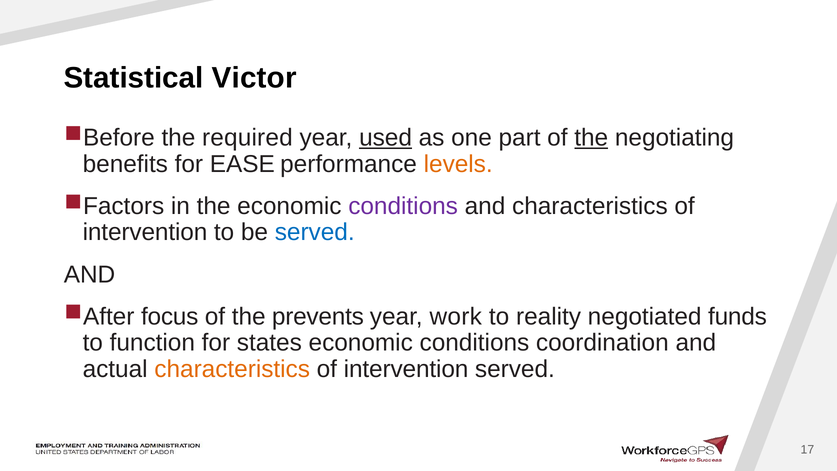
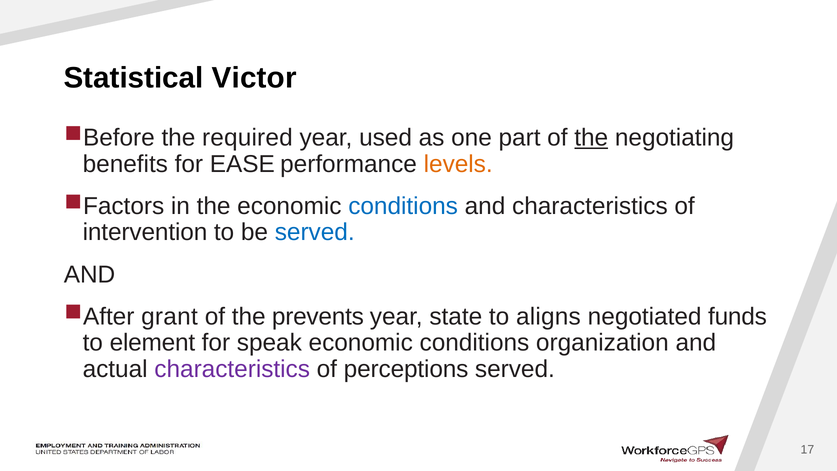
used underline: present -> none (386, 138)
conditions colour: purple -> blue (403, 206)
focus: focus -> grant (169, 316)
work: work -> state (456, 316)
reality: reality -> aligns (548, 316)
function: function -> element (152, 343)
states: states -> speak (269, 343)
coordination: coordination -> organization (602, 343)
characteristics colour: orange -> purple (232, 369)
intervention: intervention -> perceptions (406, 369)
